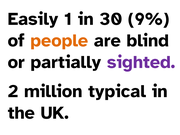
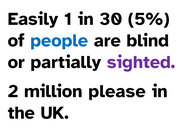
9%: 9% -> 5% (149, 19)
people colour: orange -> blue (59, 41)
typical: typical -> please (117, 91)
